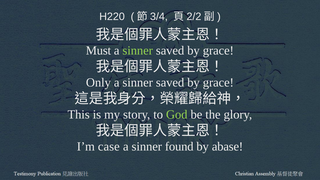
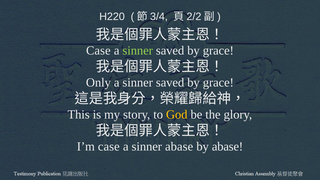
Must: Must -> Case (98, 50)
God colour: light green -> yellow (177, 114)
sinner found: found -> abase (179, 146)
